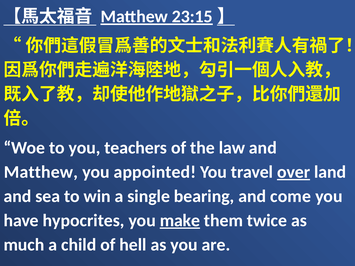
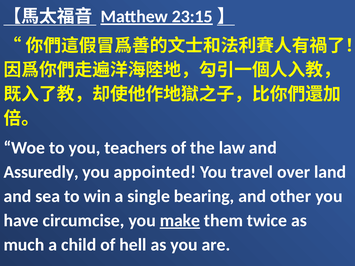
Matthew: Matthew -> Assuredly (41, 172)
over underline: present -> none (294, 172)
come: come -> other (291, 196)
hypocrites: hypocrites -> circumcise (84, 221)
